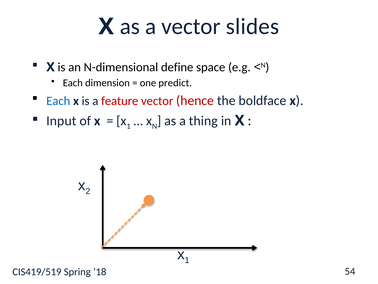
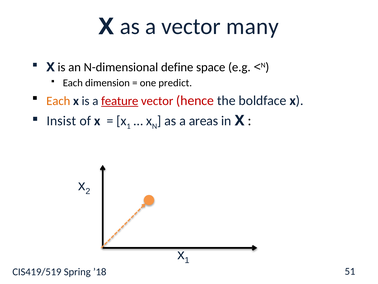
slides: slides -> many (252, 27)
Each colour: blue -> orange (58, 101)
feature underline: none -> present (120, 101)
Input: Input -> Insist (61, 121)
thing: thing -> areas (204, 121)
54: 54 -> 51 (350, 271)
